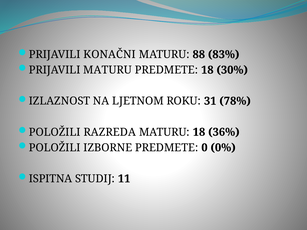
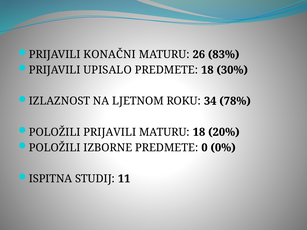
88: 88 -> 26 (199, 55)
PRIJAVILI MATURU: MATURU -> UPISALO (108, 70)
31: 31 -> 34 (210, 101)
POLOŽILI RAZREDA: RAZREDA -> PRIJAVILI (110, 132)
36%: 36% -> 20% (224, 132)
